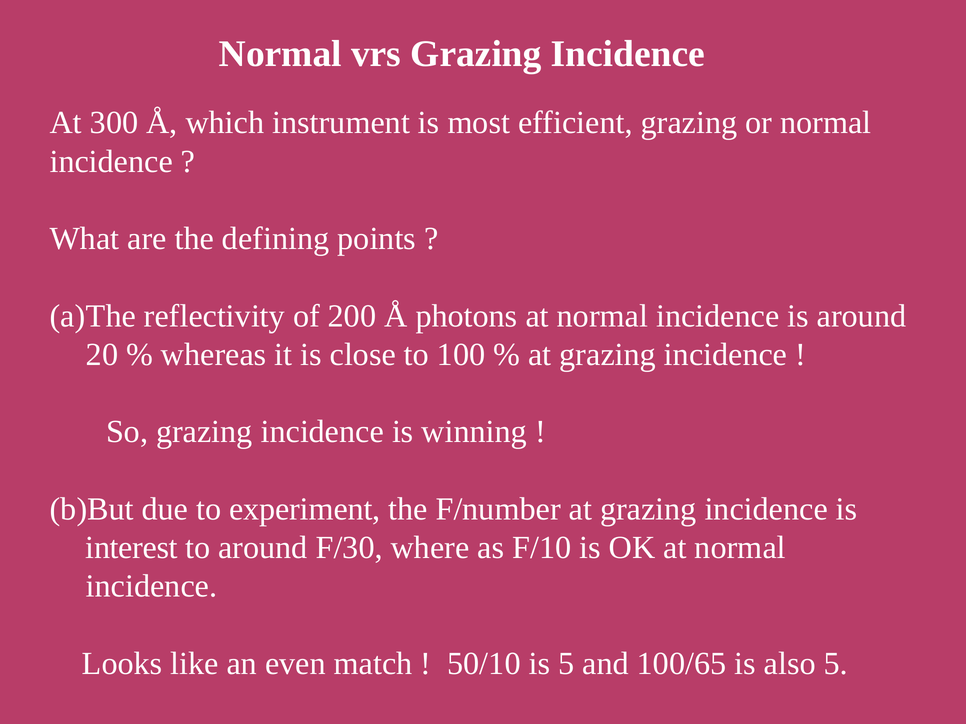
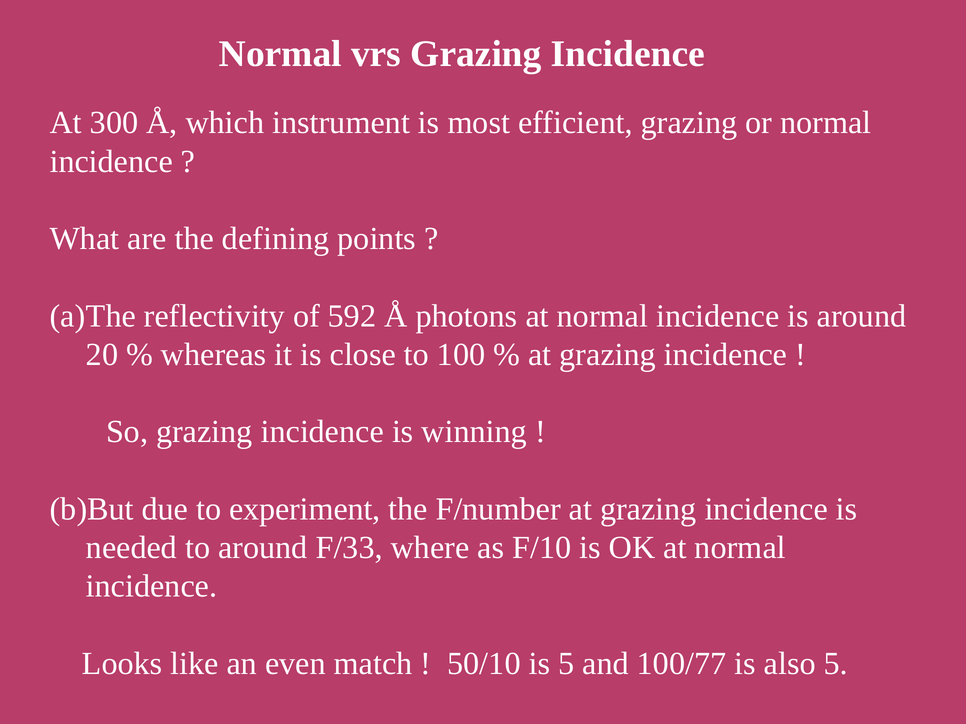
200: 200 -> 592 (352, 316)
interest: interest -> needed (131, 548)
F/30: F/30 -> F/33 (349, 548)
100/65: 100/65 -> 100/77 (682, 664)
